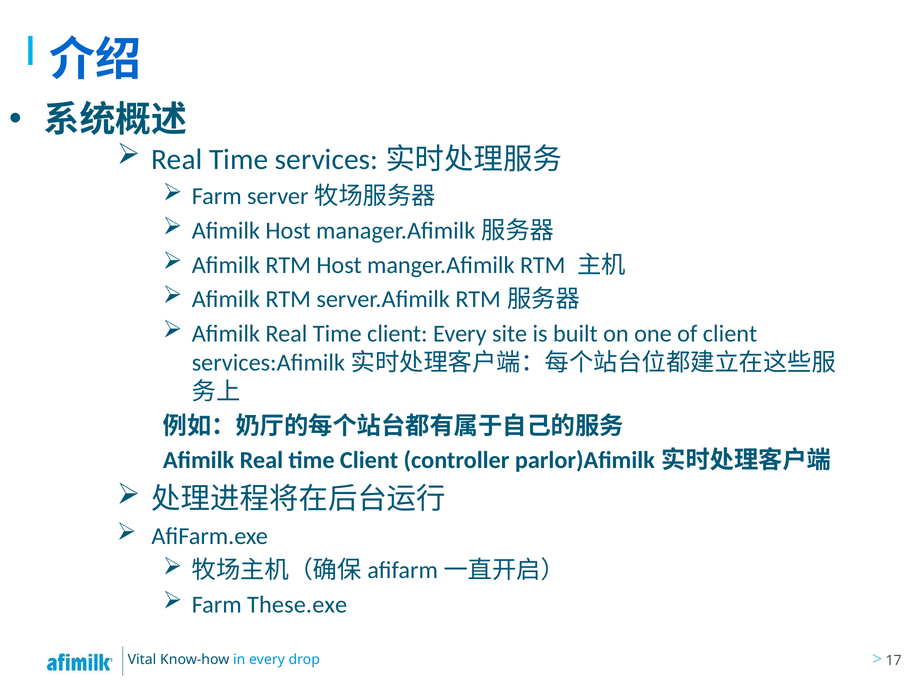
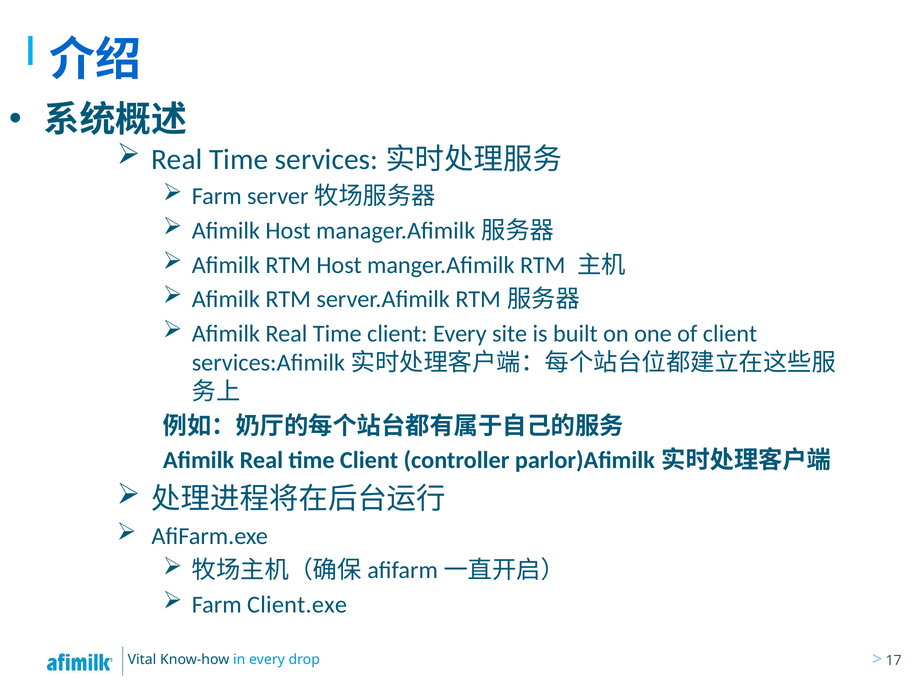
These.exe: These.exe -> Client.exe (297, 604)
